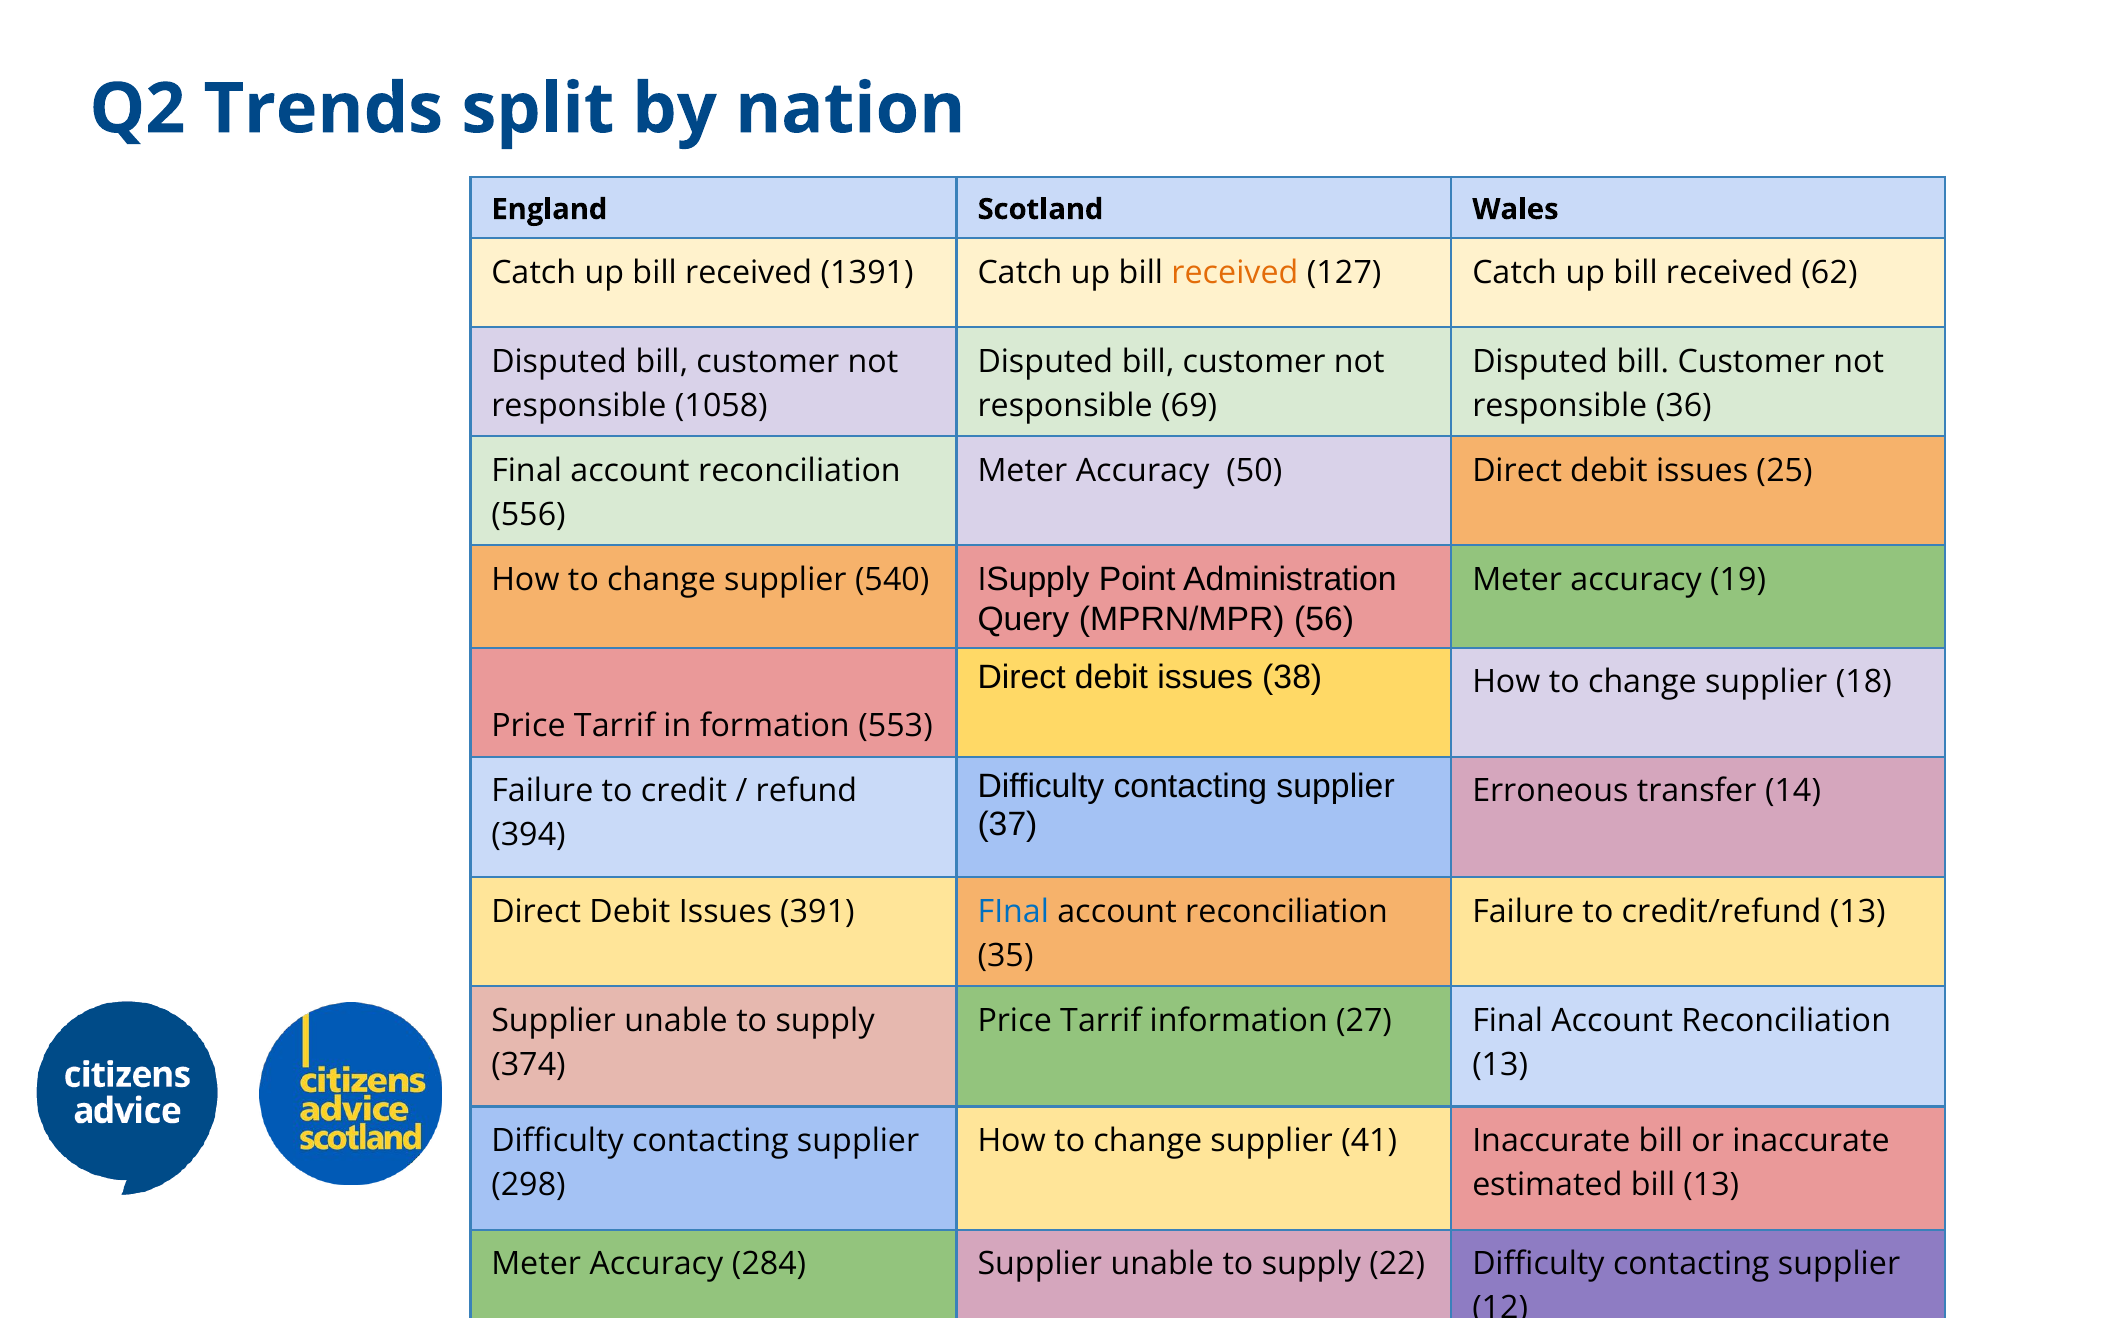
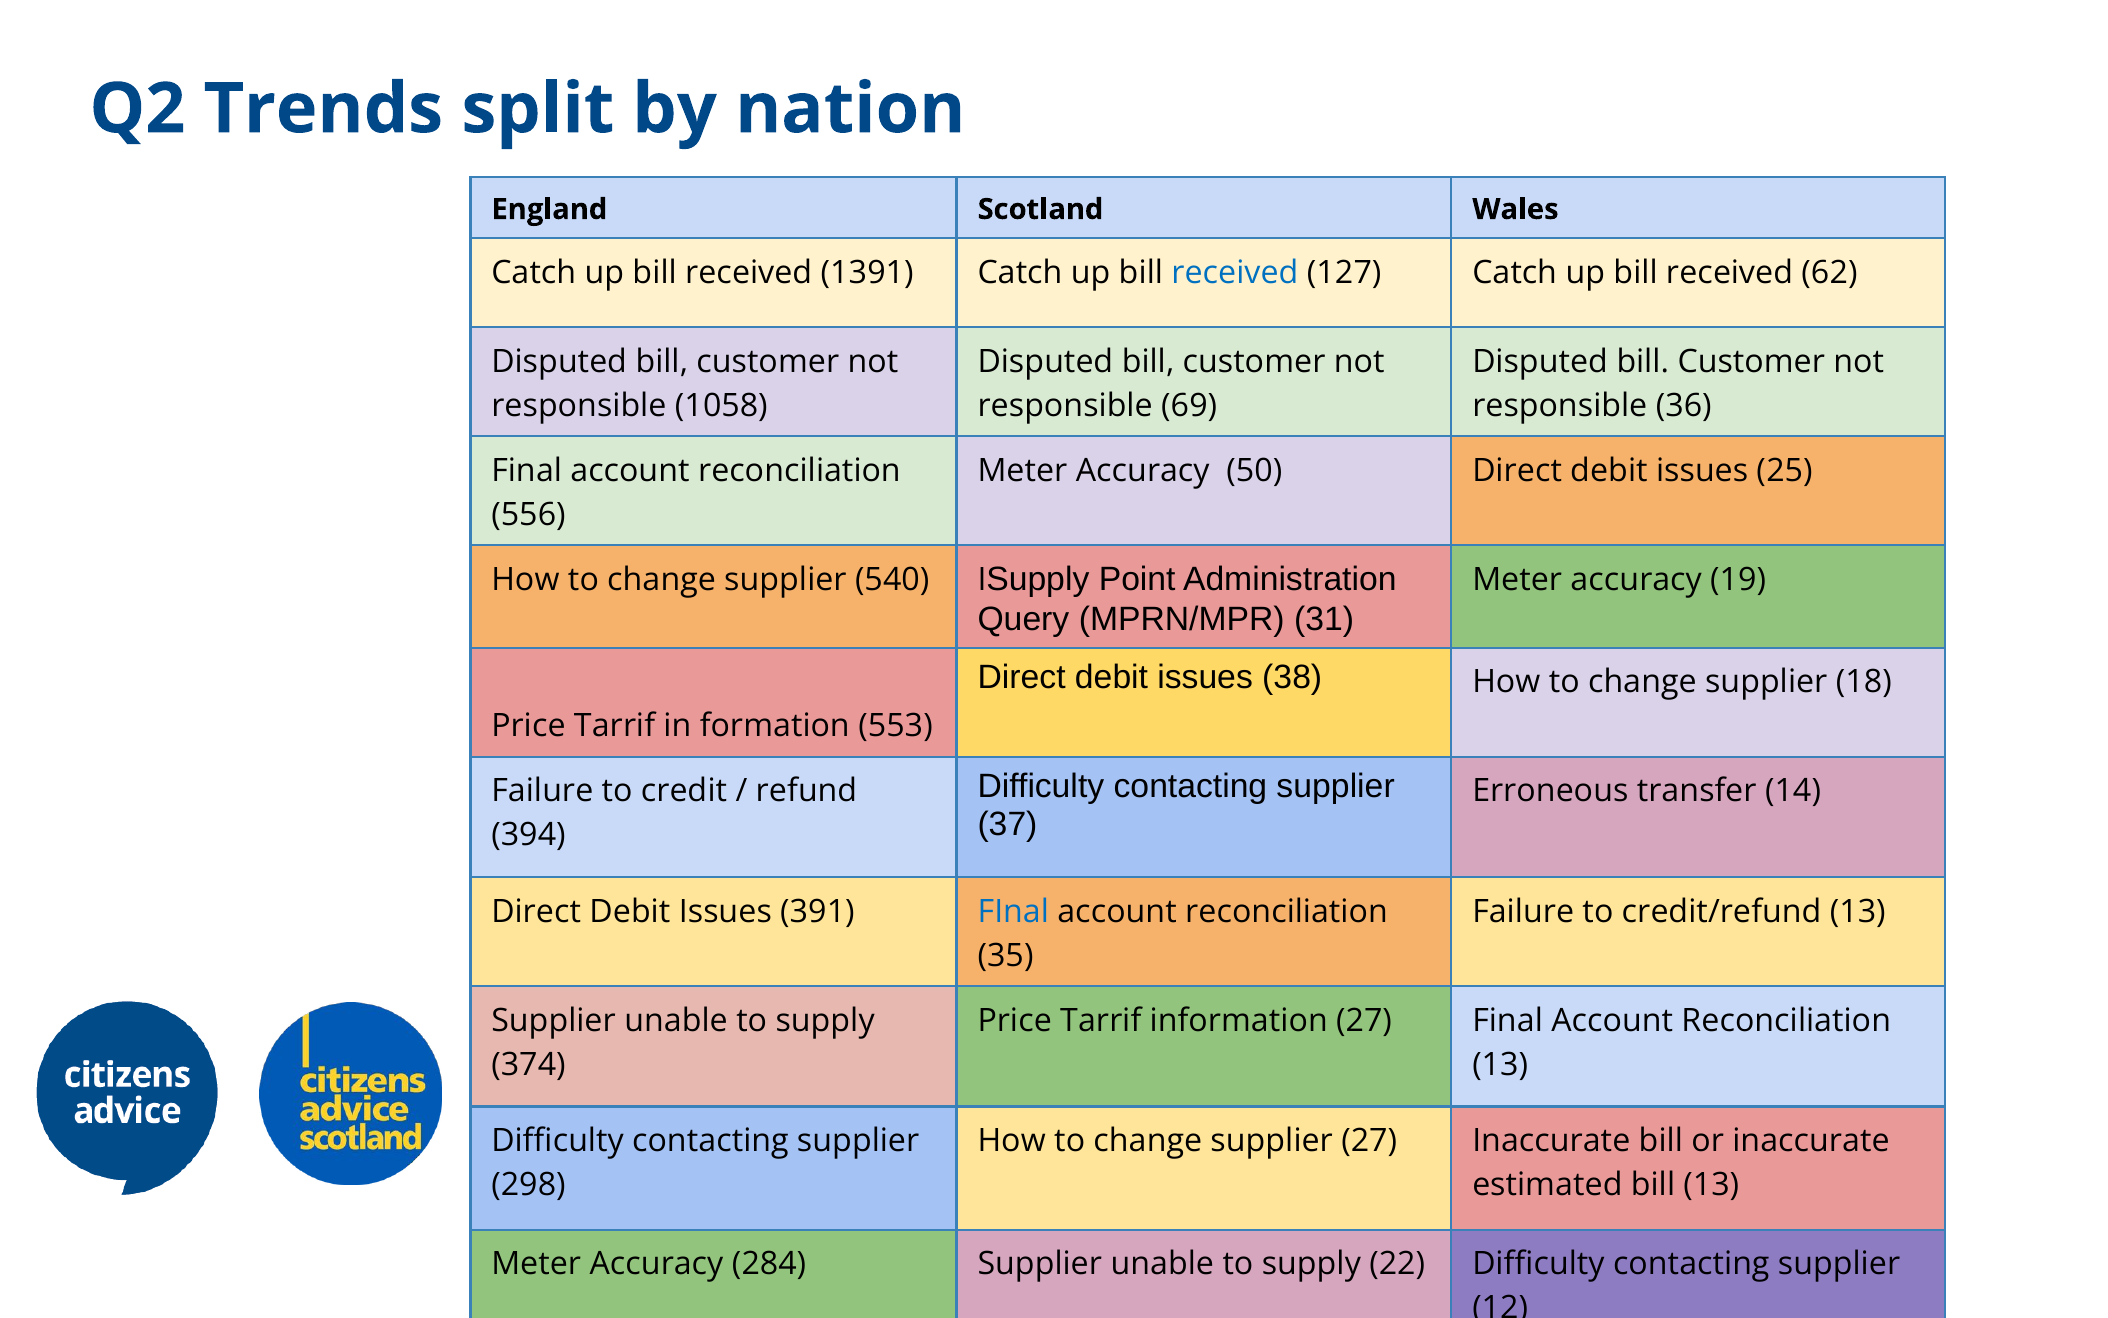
received colour: orange -> blue (1235, 272)
56: 56 -> 31 (1324, 619)
supplier 41: 41 -> 27 (1369, 1140)
